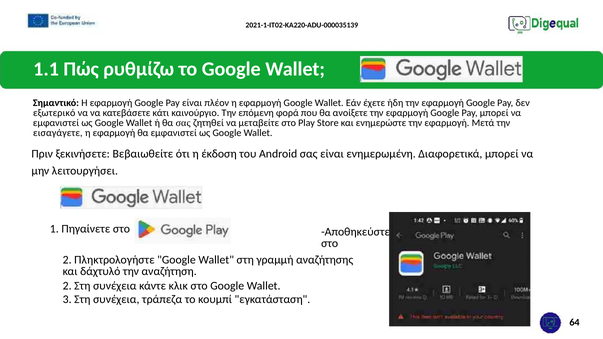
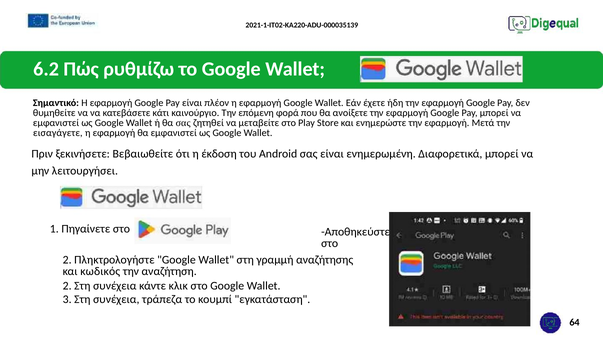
1.1: 1.1 -> 6.2 (46, 69)
εξωτερικό: εξωτερικό -> θυμηθείτε (54, 113)
δάχτυλό: δάχτυλό -> κωδικός (100, 272)
